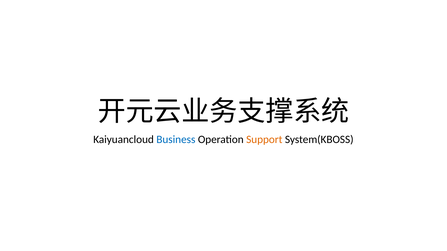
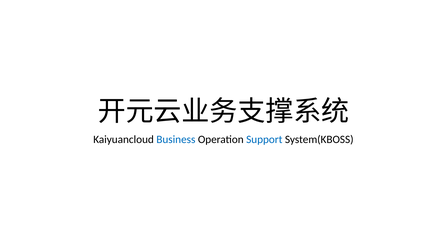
Support colour: orange -> blue (264, 140)
